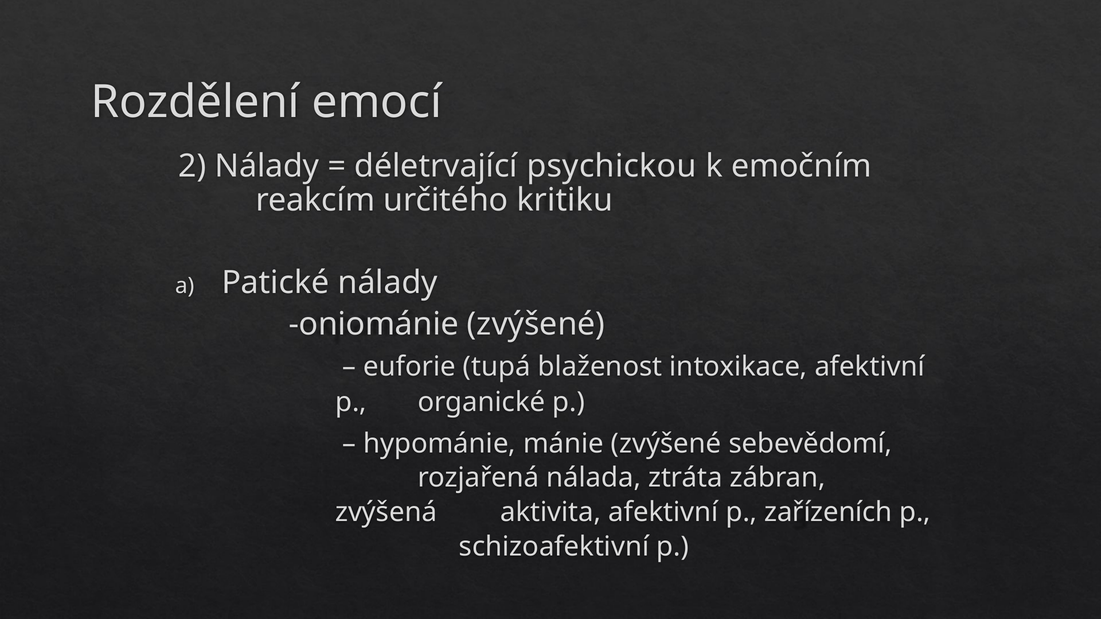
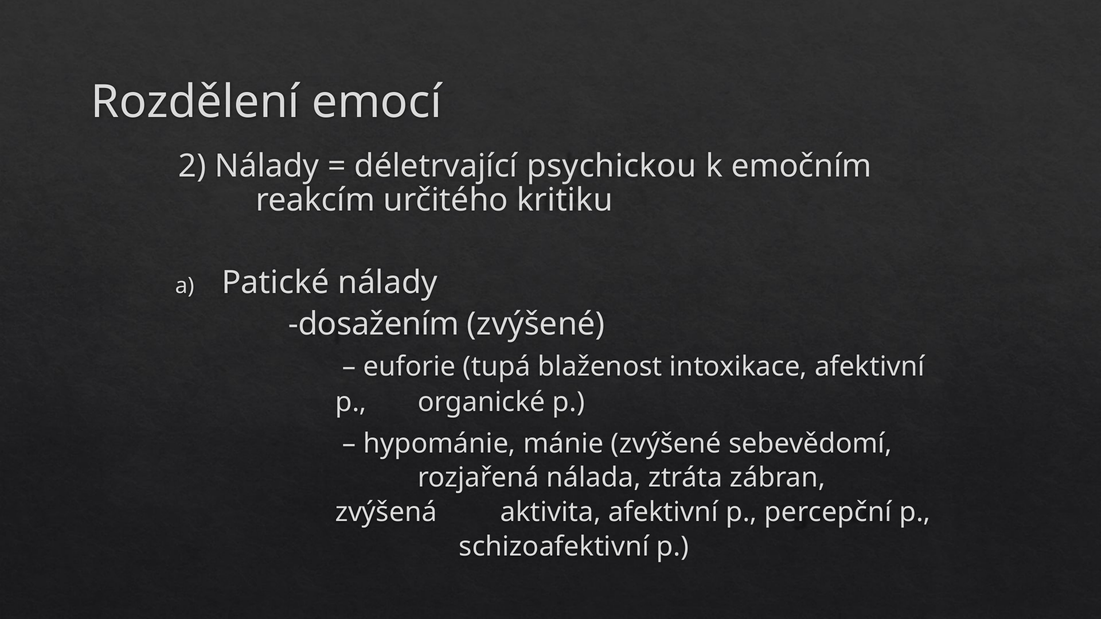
oniománie: oniománie -> dosažením (374, 324)
zařízeních: zařízeních -> percepční (828, 512)
